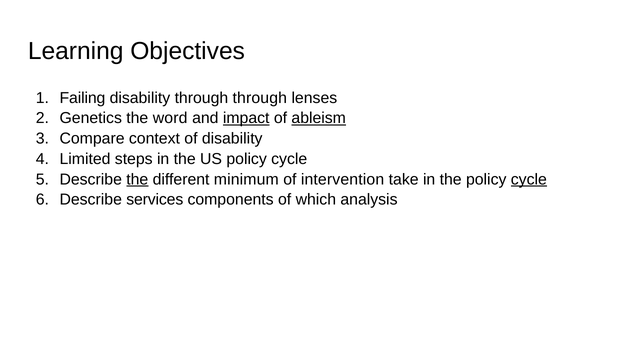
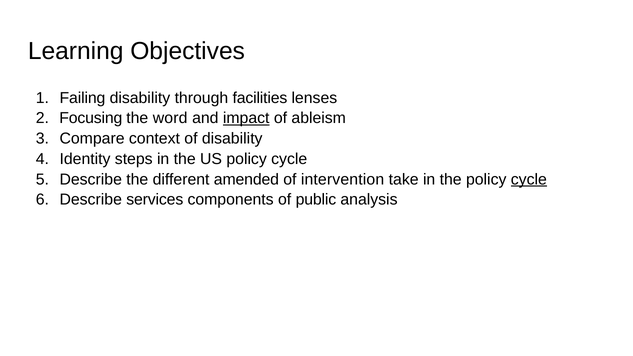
through through: through -> facilities (260, 98)
Genetics: Genetics -> Focusing (91, 118)
ableism underline: present -> none (319, 118)
Limited: Limited -> Identity (85, 159)
the underline: present -> none (137, 179)
minimum: minimum -> amended (246, 179)
which: which -> public (316, 200)
